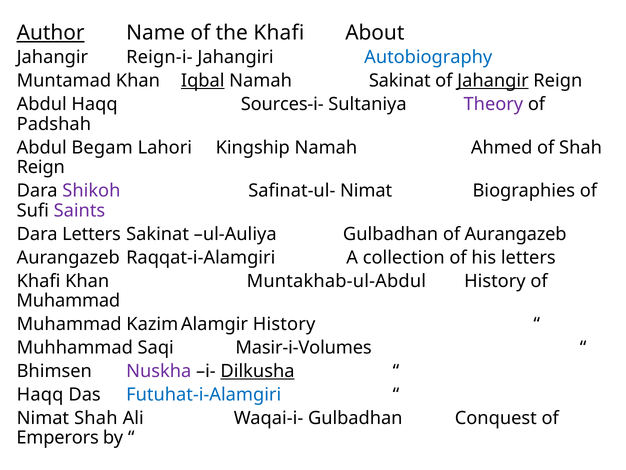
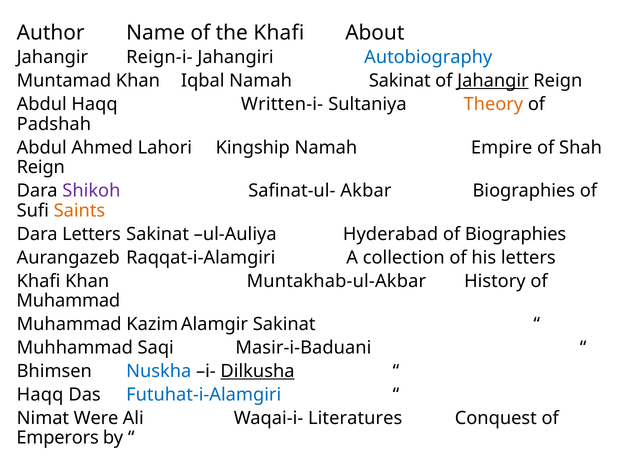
Author underline: present -> none (51, 33)
Iqbal underline: present -> none (203, 81)
Sources-i-: Sources-i- -> Written-i- (282, 104)
Theory colour: purple -> orange (493, 104)
Begam: Begam -> Ahmed (102, 147)
Ahmed: Ahmed -> Empire (502, 147)
Safinat-ul- Nimat: Nimat -> Akbar (366, 191)
Saints colour: purple -> orange (79, 210)
ul-Auliya Gulbadhan: Gulbadhan -> Hyderabad (391, 234)
of Aurangazeb: Aurangazeb -> Biographies (516, 234)
Muntakhab-ul-Abdul: Muntakhab-ul-Abdul -> Muntakhab-ul-Akbar (336, 281)
History: History -> Sakinat (284, 324)
Masir-i-Volumes: Masir-i-Volumes -> Masir-i-Baduani (303, 347)
Nuskha colour: purple -> blue (159, 371)
Nimat Shah: Shah -> Were (96, 418)
Waqai-i- Gulbadhan: Gulbadhan -> Literatures (355, 418)
